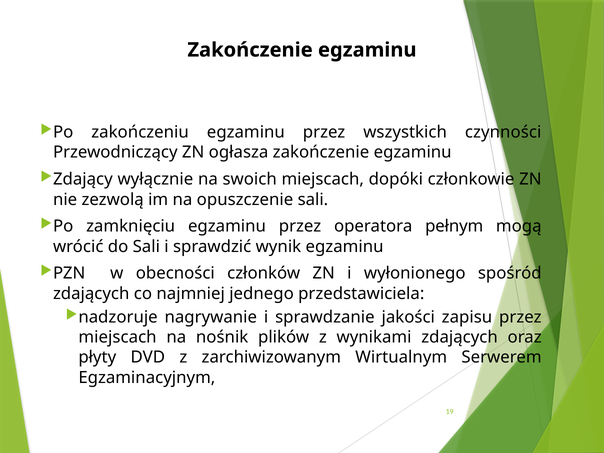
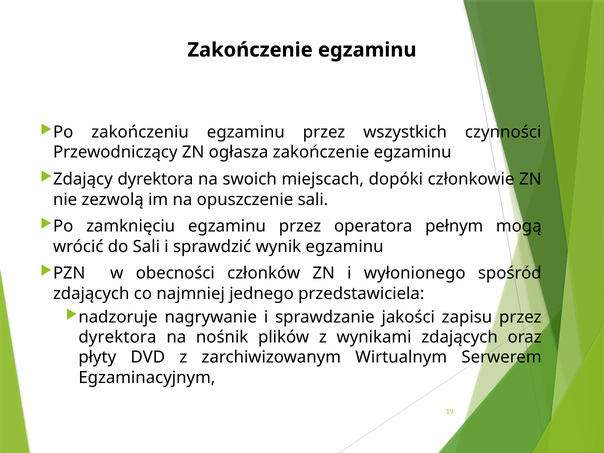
Zdający wyłącznie: wyłącznie -> dyrektora (155, 179)
miejscach: miejscach -> dyrektora (117, 337)
